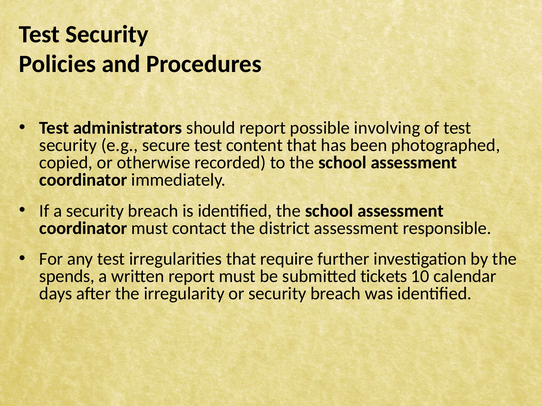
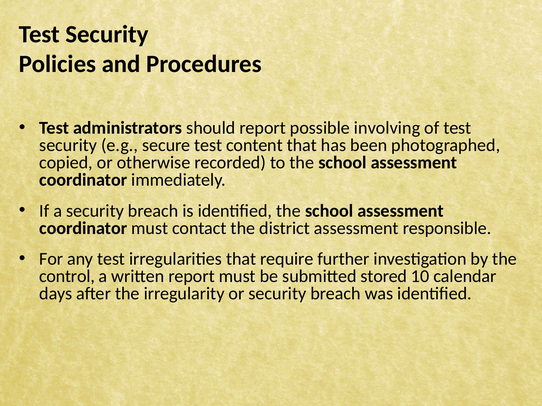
spends: spends -> control (67, 277)
tickets: tickets -> stored (384, 277)
